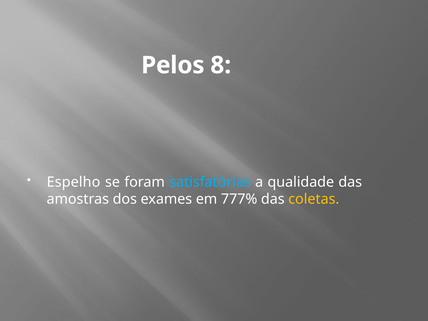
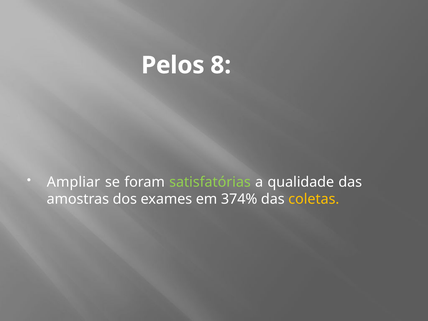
Espelho: Espelho -> Ampliar (74, 182)
satisfatórias colour: light blue -> light green (210, 182)
777%: 777% -> 374% (239, 199)
